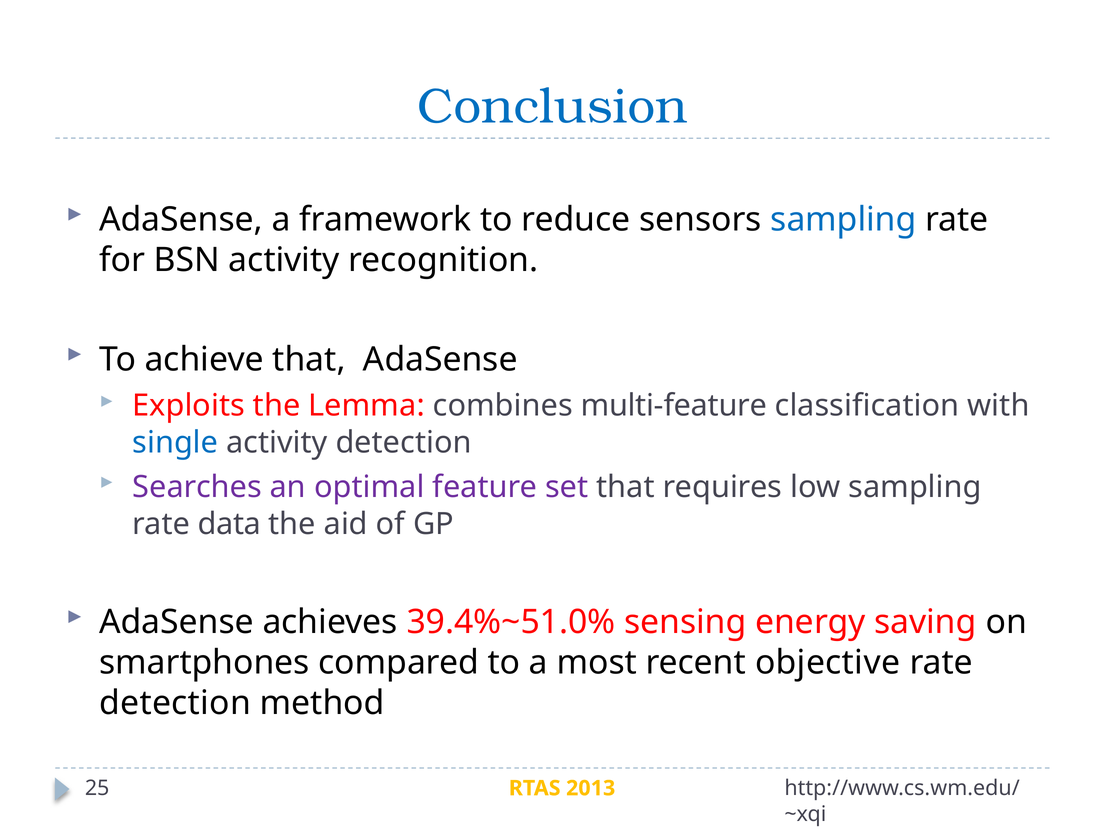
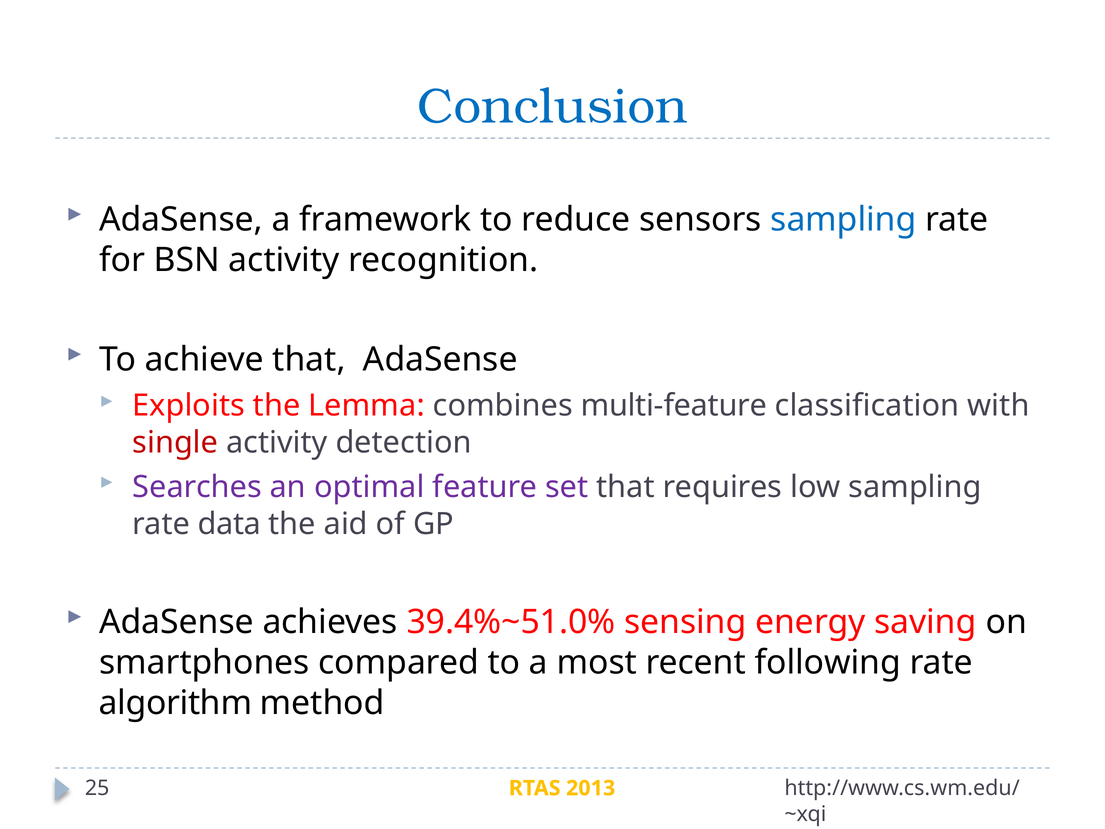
single colour: blue -> red (175, 443)
objective: objective -> following (828, 662)
detection: detection -> algorithm (175, 703)
